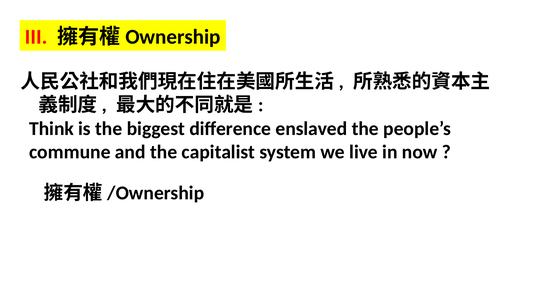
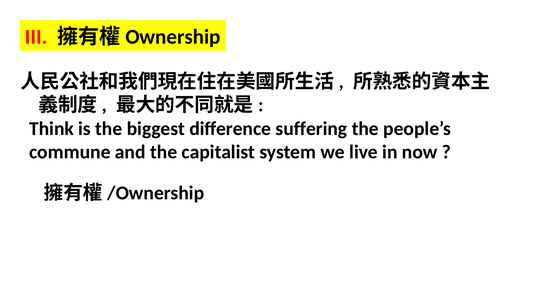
enslaved: enslaved -> suffering (311, 129)
